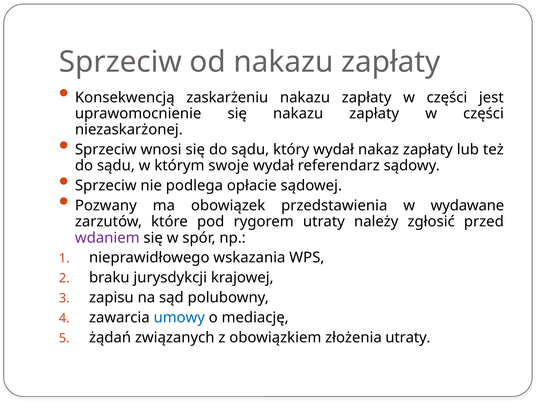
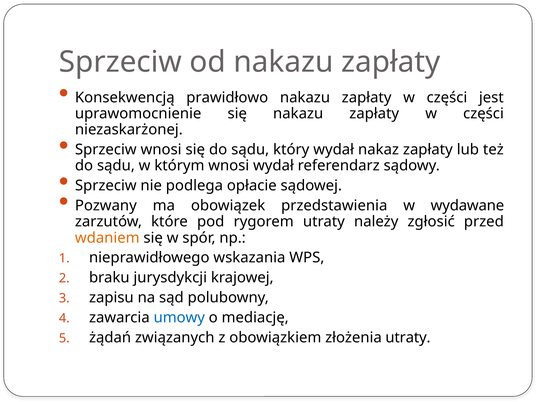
zaskarżeniu: zaskarżeniu -> prawidłowo (227, 97)
którym swoje: swoje -> wnosi (229, 166)
wdaniem colour: purple -> orange (107, 238)
